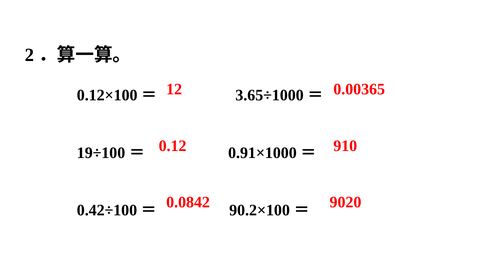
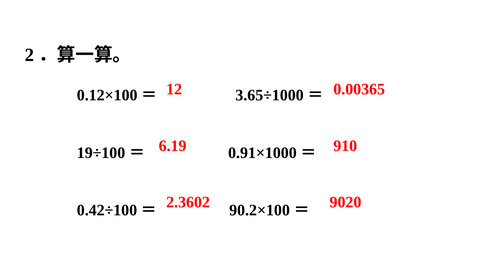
0.12: 0.12 -> 6.19 (173, 145)
0.0842: 0.0842 -> 2.3602 (188, 202)
